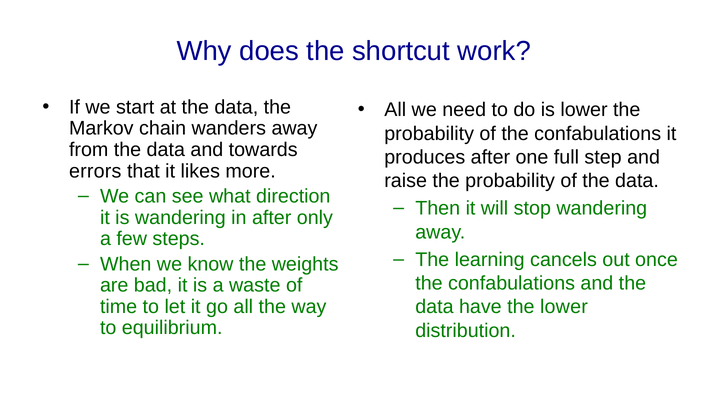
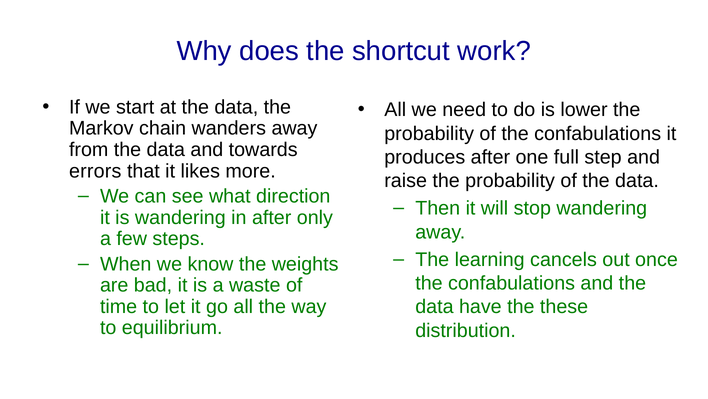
the lower: lower -> these (564, 306)
